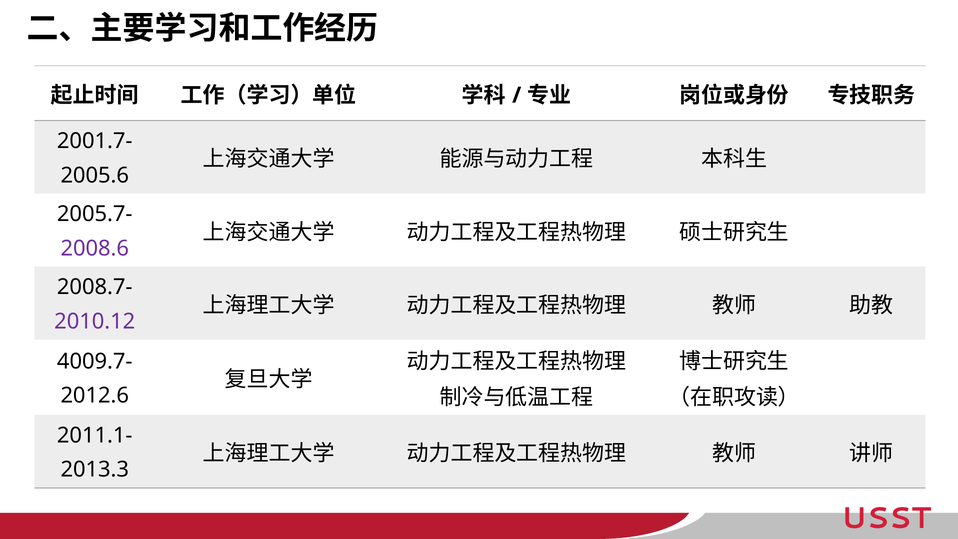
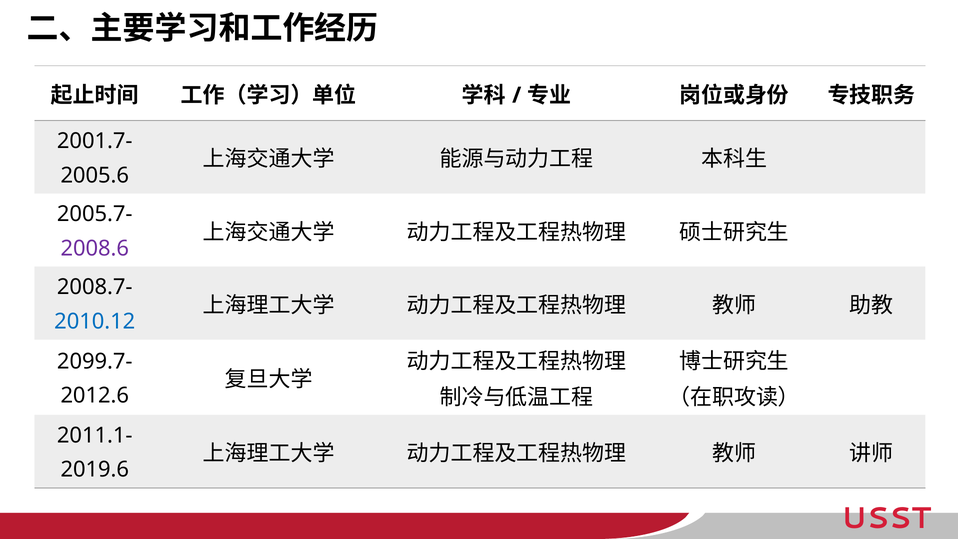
2010.12 colour: purple -> blue (95, 321)
4009.7-: 4009.7- -> 2099.7- (95, 361)
2013.3: 2013.3 -> 2019.6 (95, 470)
